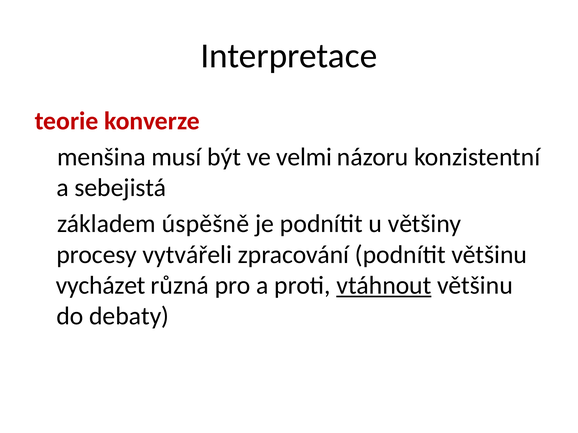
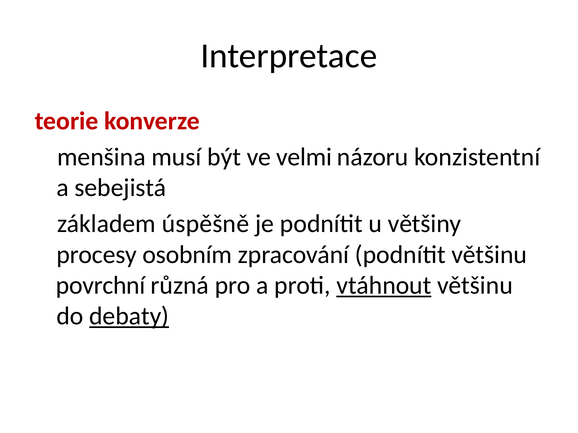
vytvářeli: vytvářeli -> osobním (187, 255)
vycházet: vycházet -> povrchní (101, 286)
debaty underline: none -> present (129, 317)
